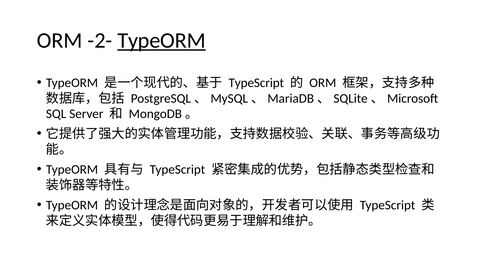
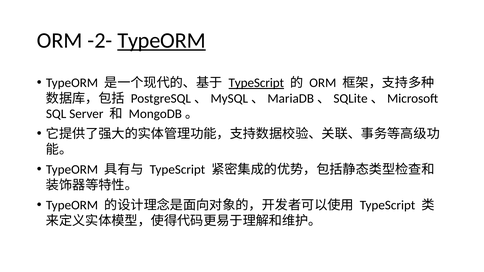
TypeScript underline: none -> present (256, 83)
